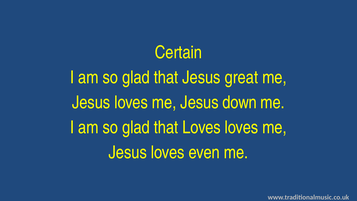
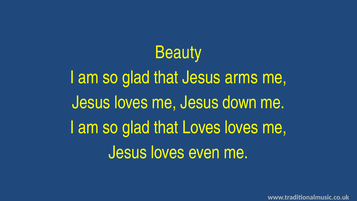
Certain: Certain -> Beauty (178, 52)
great: great -> arms (241, 77)
